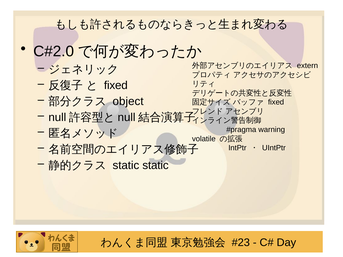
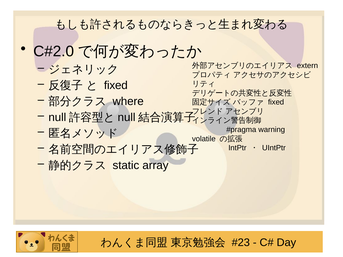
object: object -> where (128, 101)
static static: static -> array (155, 165)
